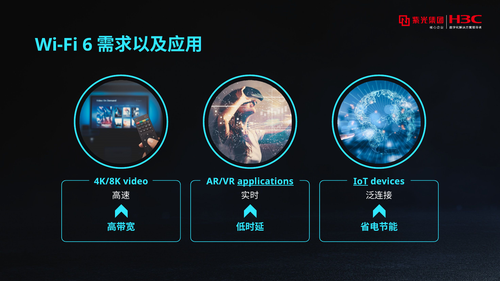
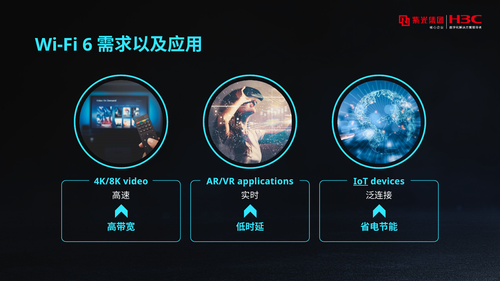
applications underline: present -> none (265, 181)
